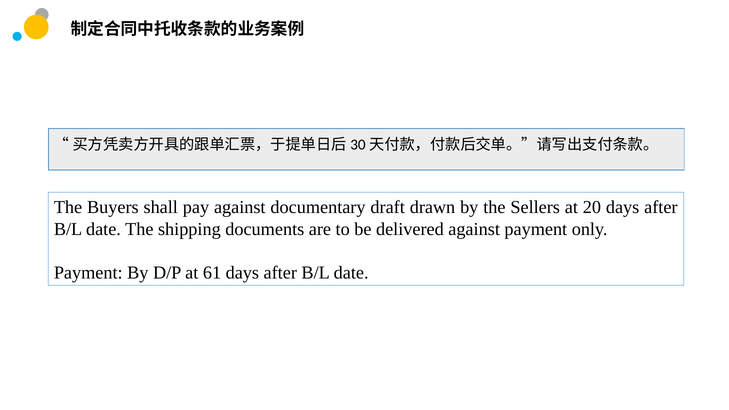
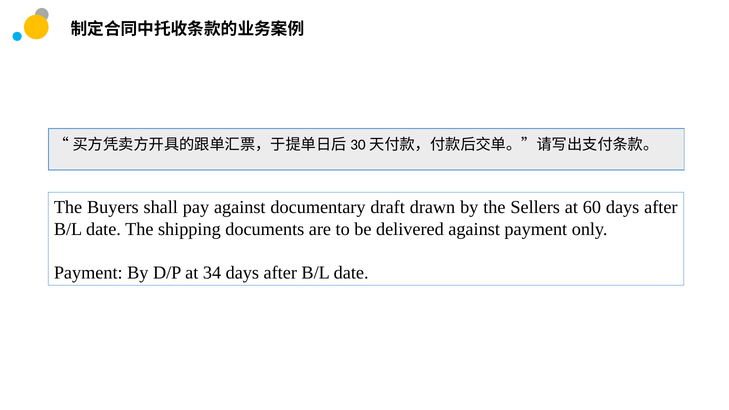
20: 20 -> 60 (592, 207)
61: 61 -> 34 (212, 273)
